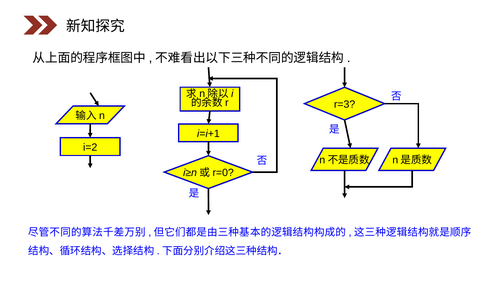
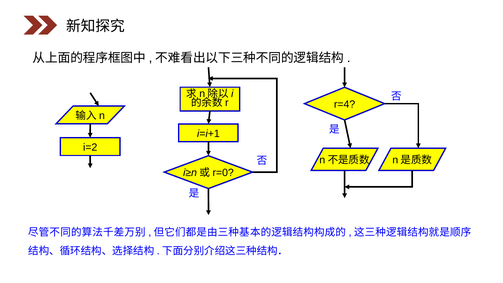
r=3: r=3 -> r=4 (345, 104)
